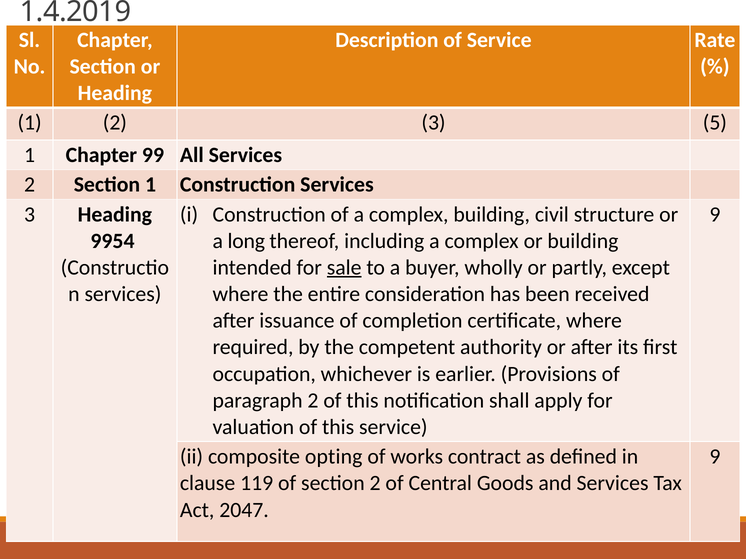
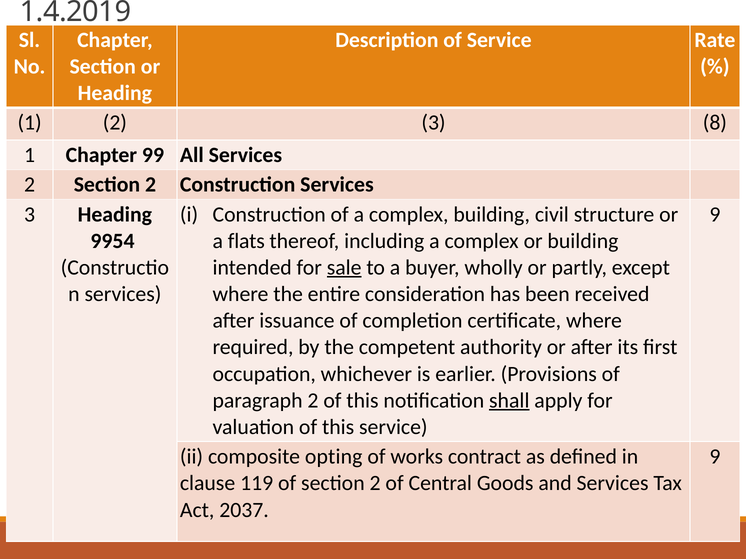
5: 5 -> 8 (715, 123)
2 Section 1: 1 -> 2 (151, 185)
long: long -> flats (246, 241)
shall underline: none -> present (509, 401)
2047: 2047 -> 2037 (244, 510)
